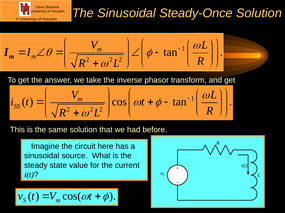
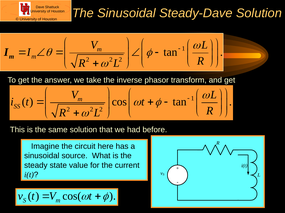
Steady-Once: Steady-Once -> Steady-Dave (196, 13)
